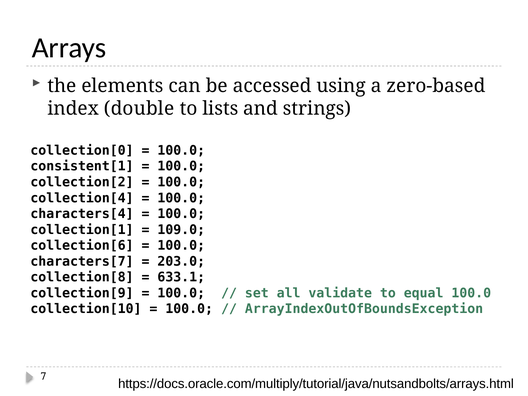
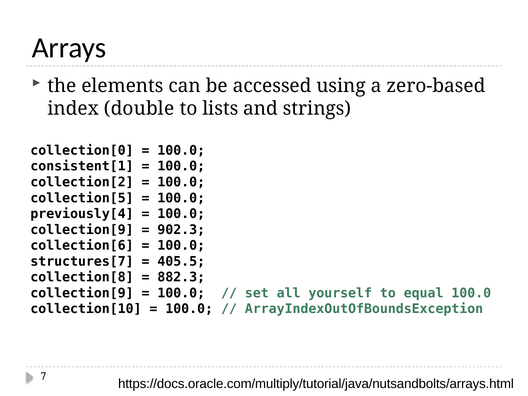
collection[4: collection[4 -> collection[5 (82, 198)
characters[4: characters[4 -> previously[4 (82, 214)
collection[1: collection[1 -> collection[9 (82, 230)
109.0: 109.0 -> 902.3 (181, 230)
characters[7: characters[7 -> structures[7 (82, 261)
203.0: 203.0 -> 405.5 (181, 261)
633.1: 633.1 -> 882.3 (181, 277)
validate: validate -> yourself (340, 293)
